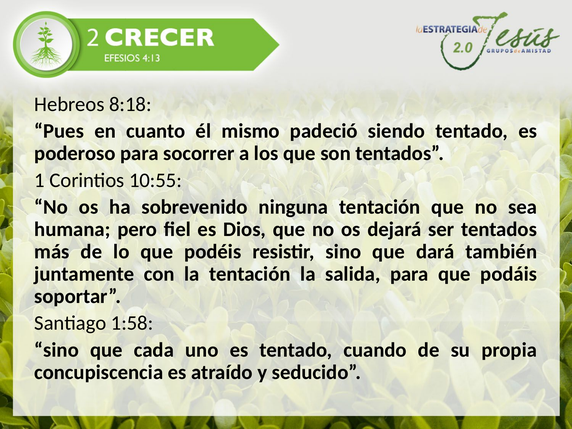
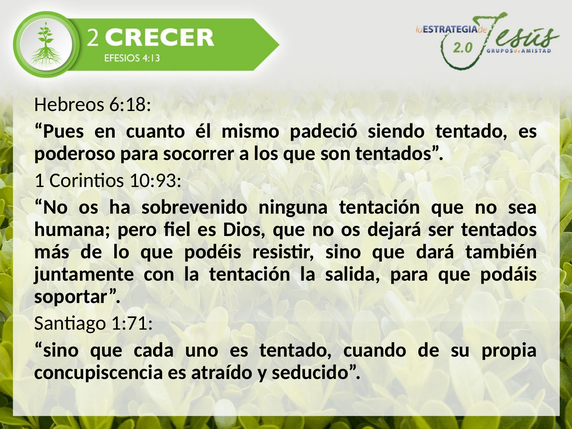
8:18: 8:18 -> 6:18 (130, 104)
10:55: 10:55 -> 10:93 (156, 180)
1:58: 1:58 -> 1:71 (132, 323)
